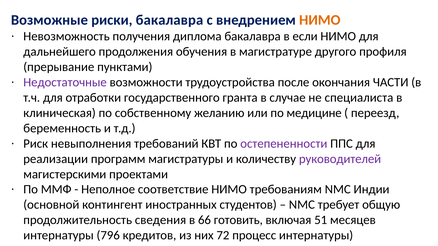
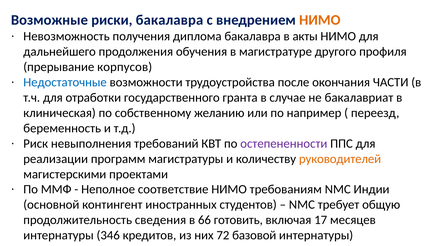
если: если -> акты (305, 36)
пунктами: пунктами -> корпусов (125, 67)
Недостаточные colour: purple -> blue (65, 82)
специалиста: специалиста -> бакалавриат (359, 98)
медицине: медицине -> например (314, 113)
руководителей colour: purple -> orange (340, 159)
51: 51 -> 17 (321, 220)
796: 796 -> 346 (108, 236)
процесс: процесс -> базовой (254, 236)
